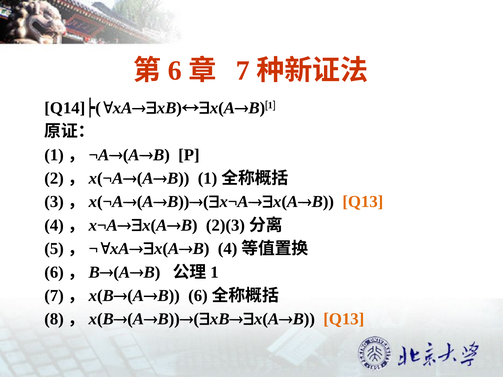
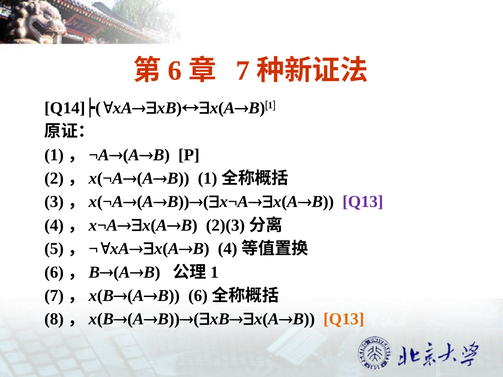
Q13 colour: orange -> purple (363, 202)
